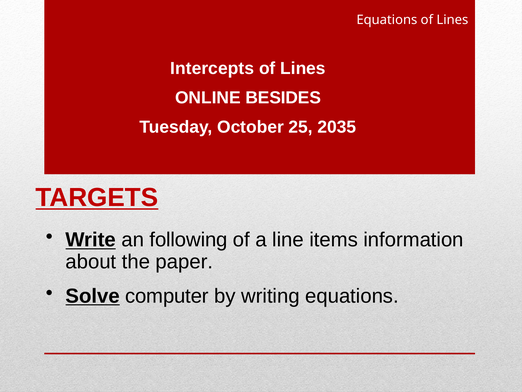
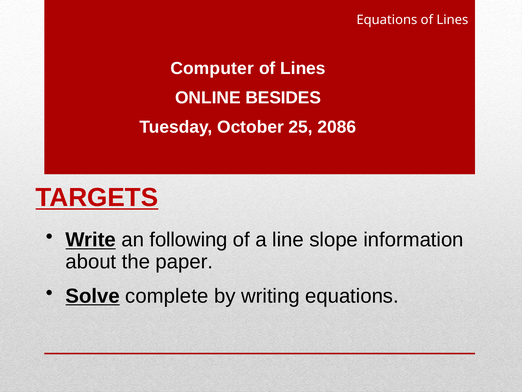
Intercepts: Intercepts -> Computer (212, 68)
2035: 2035 -> 2086 (337, 127)
items: items -> slope (334, 240)
computer: computer -> complete (167, 296)
